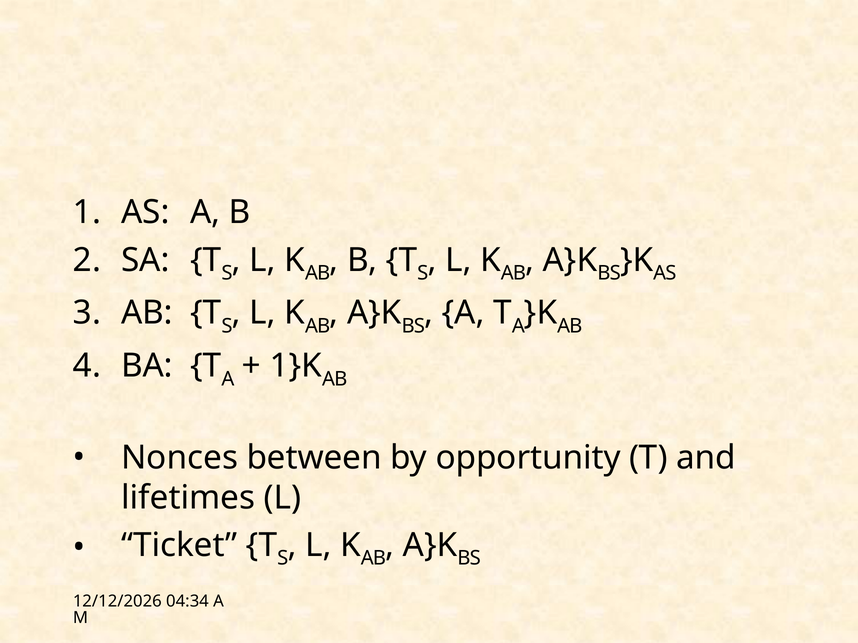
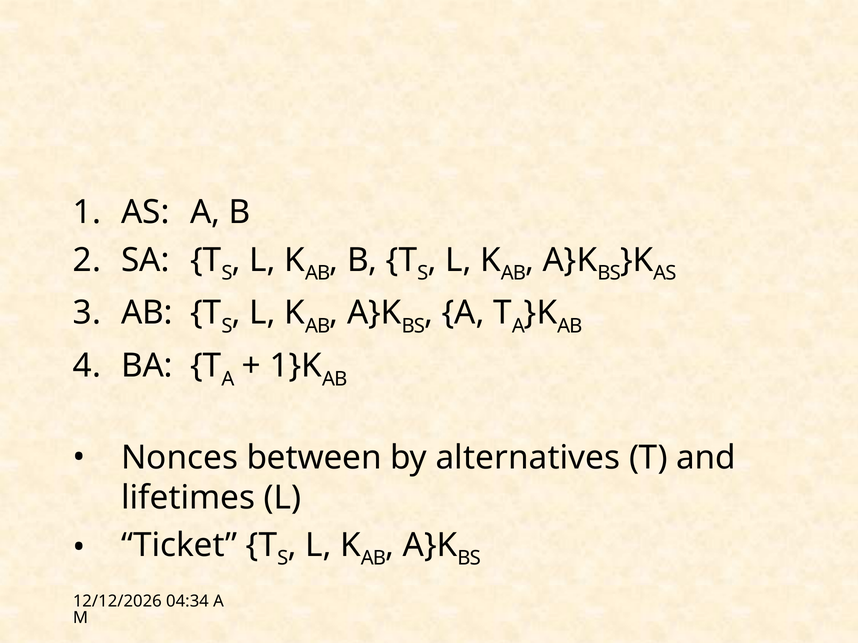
opportunity: opportunity -> alternatives (528, 458)
